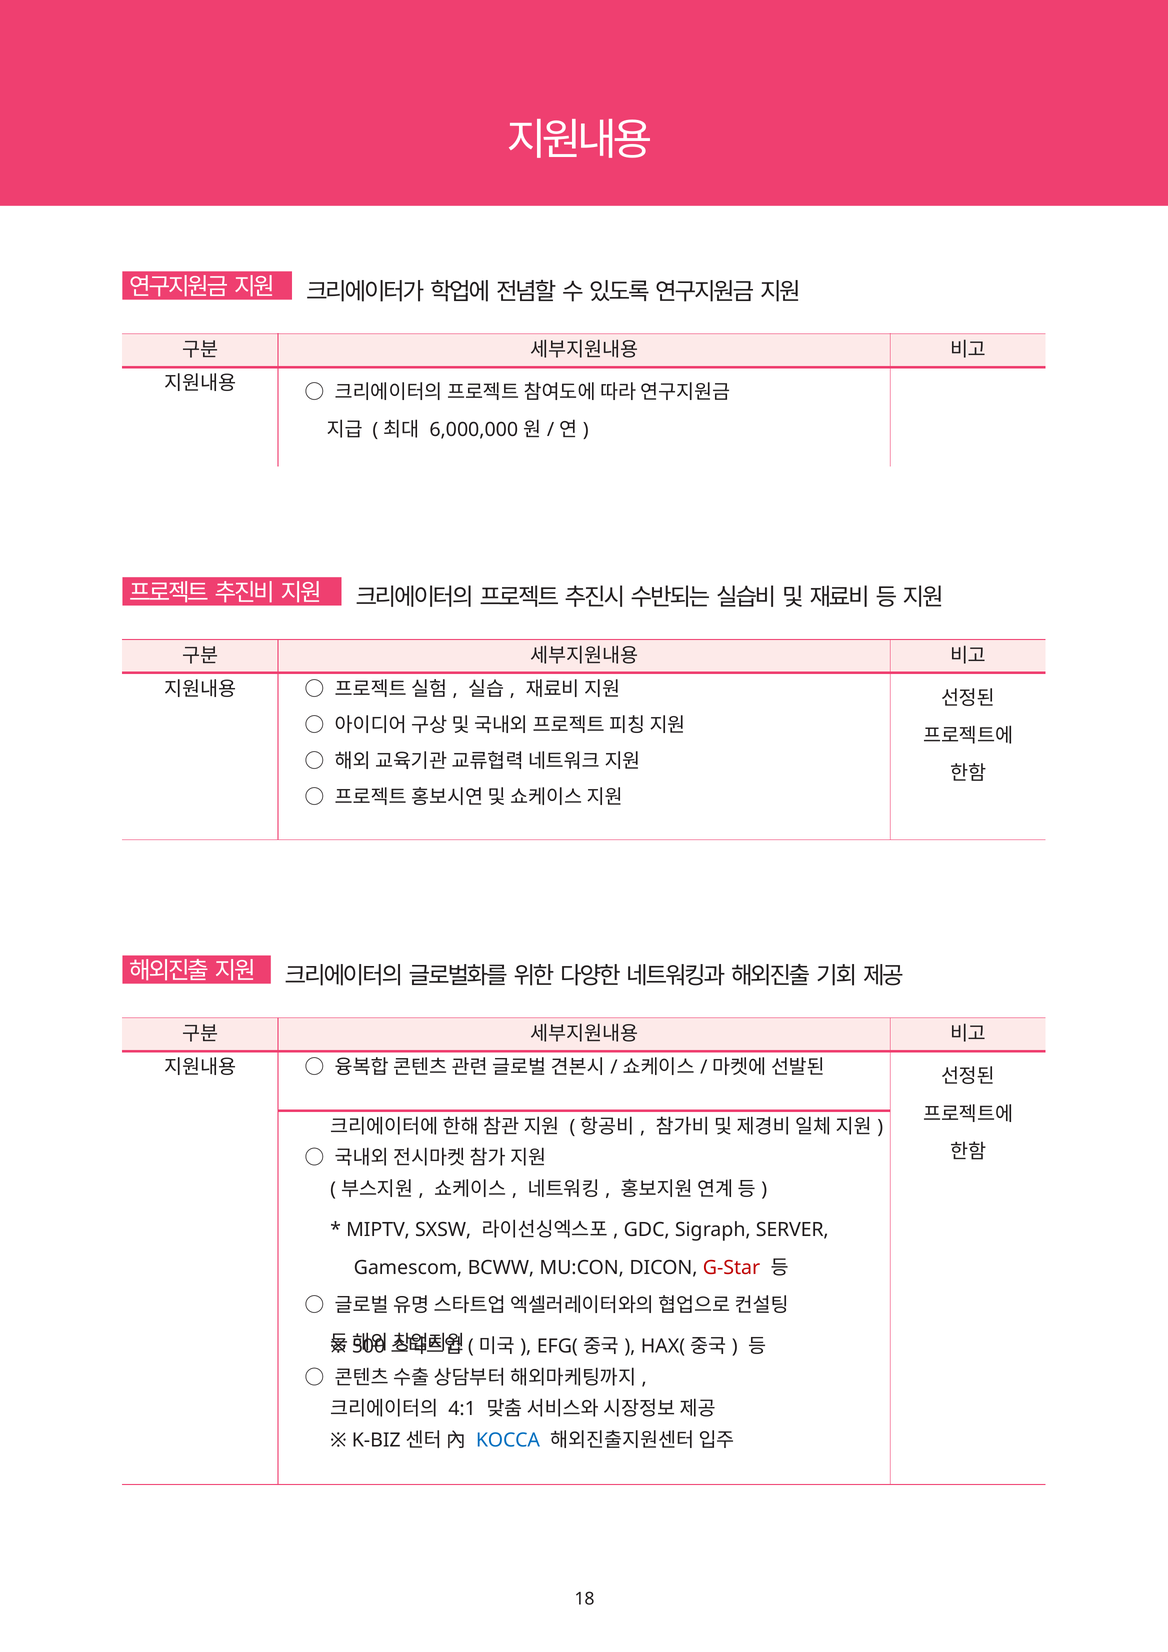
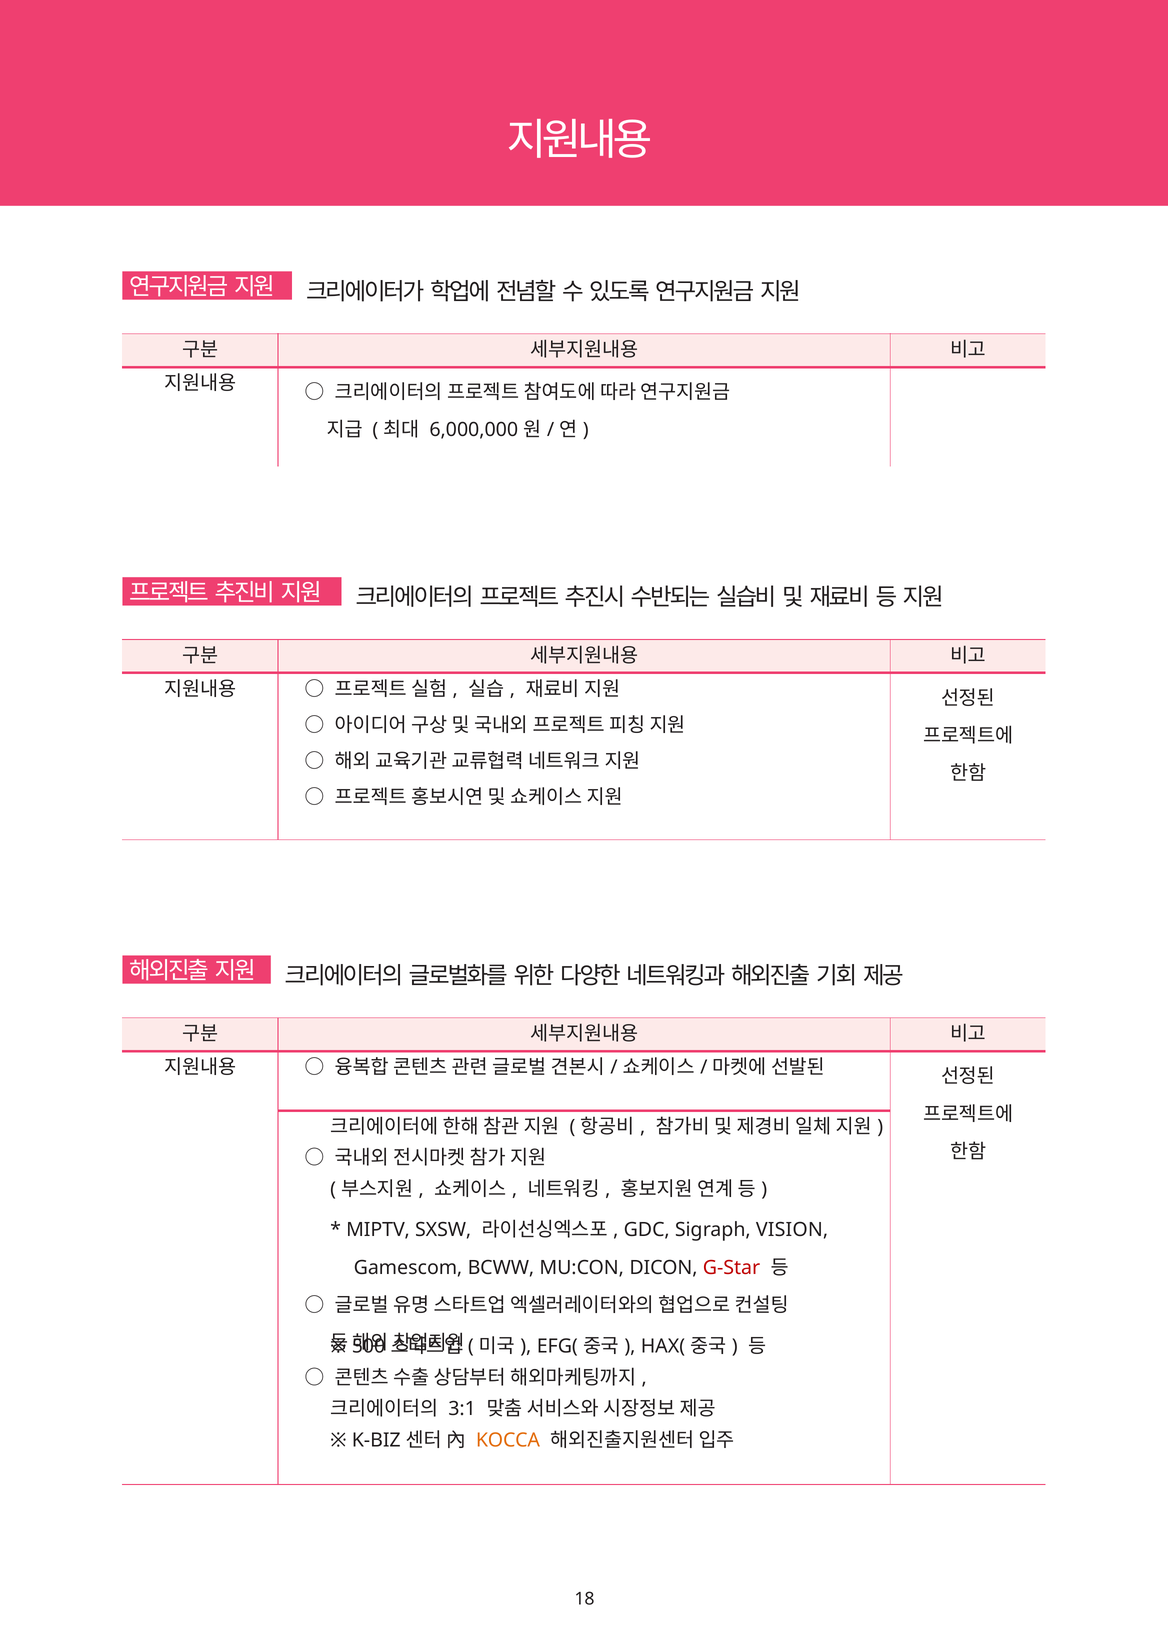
SERVER: SERVER -> VISION (792, 1231)
4:1: 4:1 -> 3:1 (462, 1410)
KOCCA colour: blue -> orange (508, 1441)
